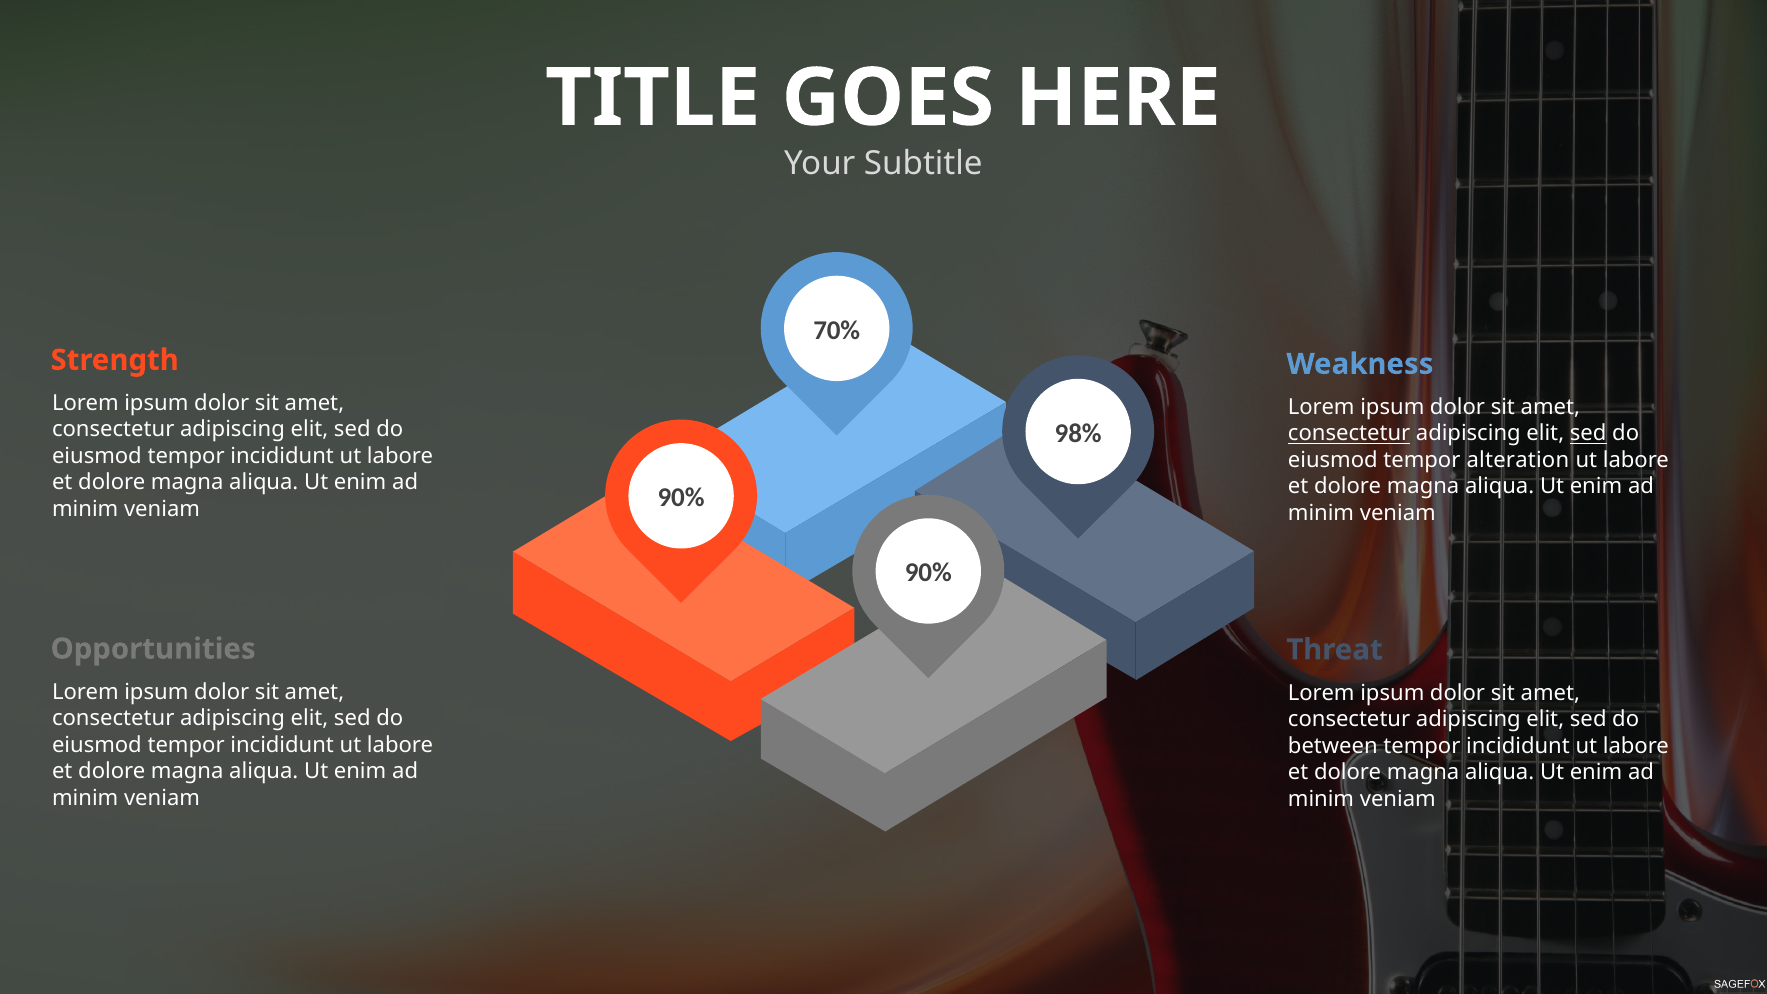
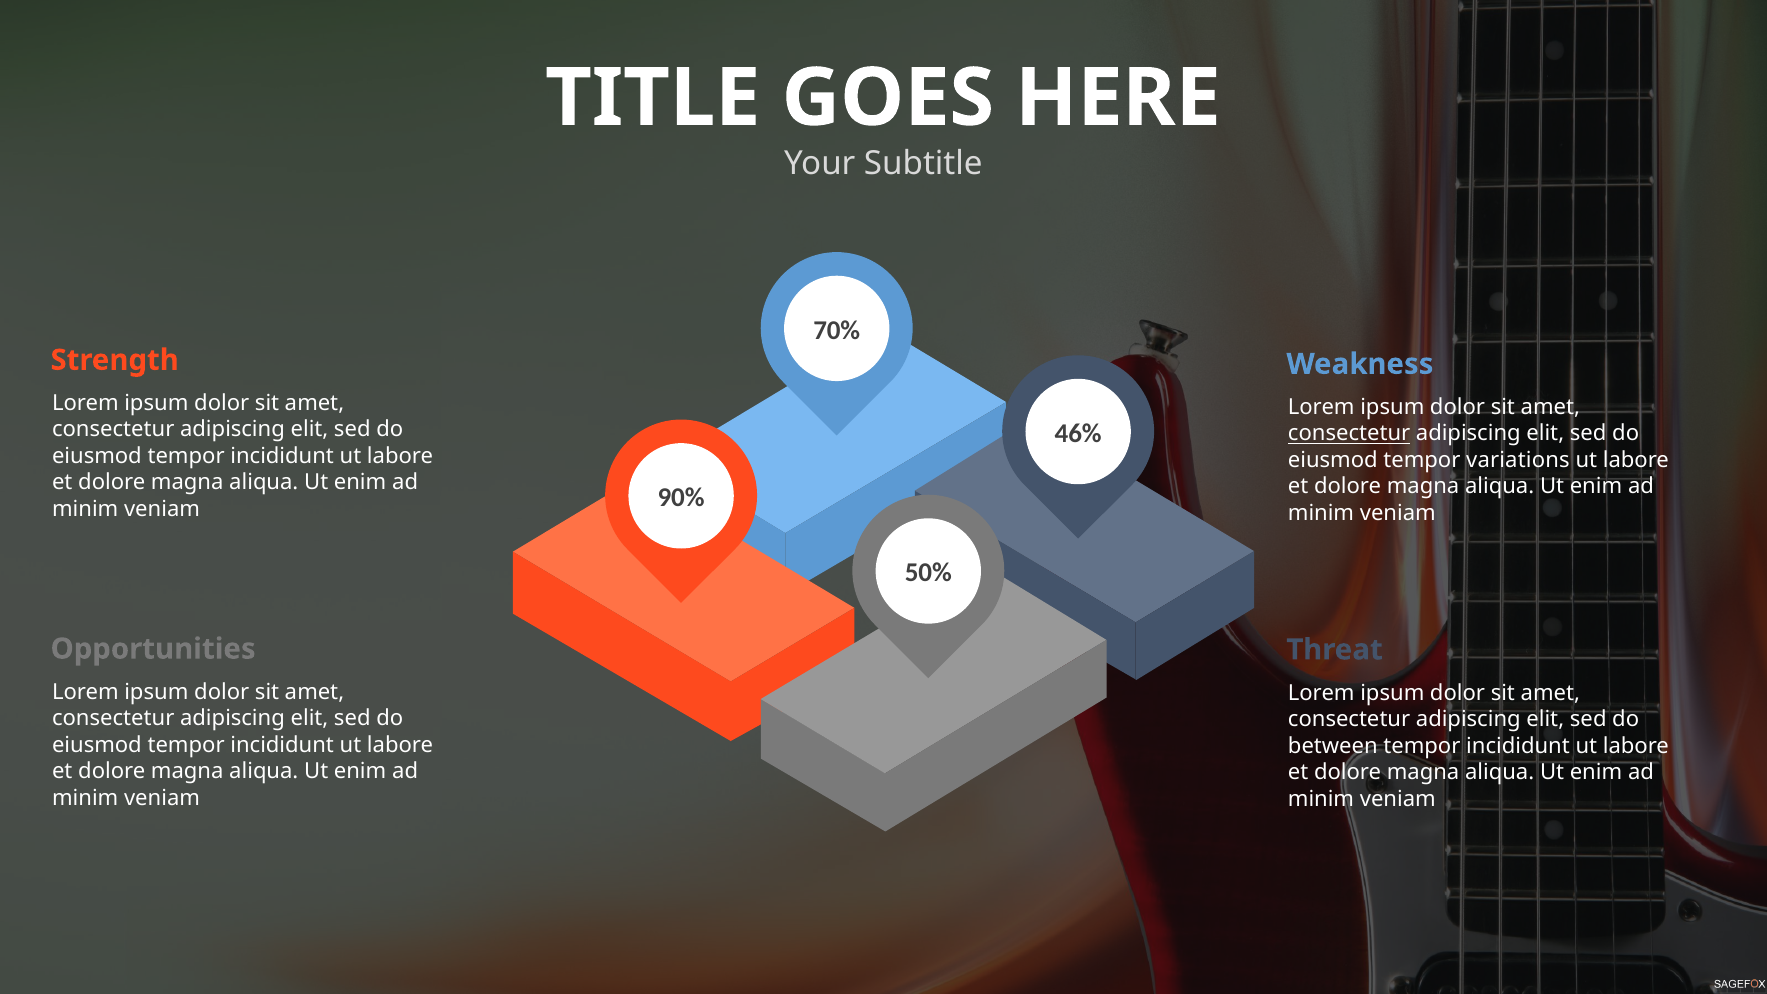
98%: 98% -> 46% (1078, 433)
sed underline: present -> none (1588, 434)
alteration: alteration -> variations (1518, 460)
90%: 90% -> 50% (928, 573)
